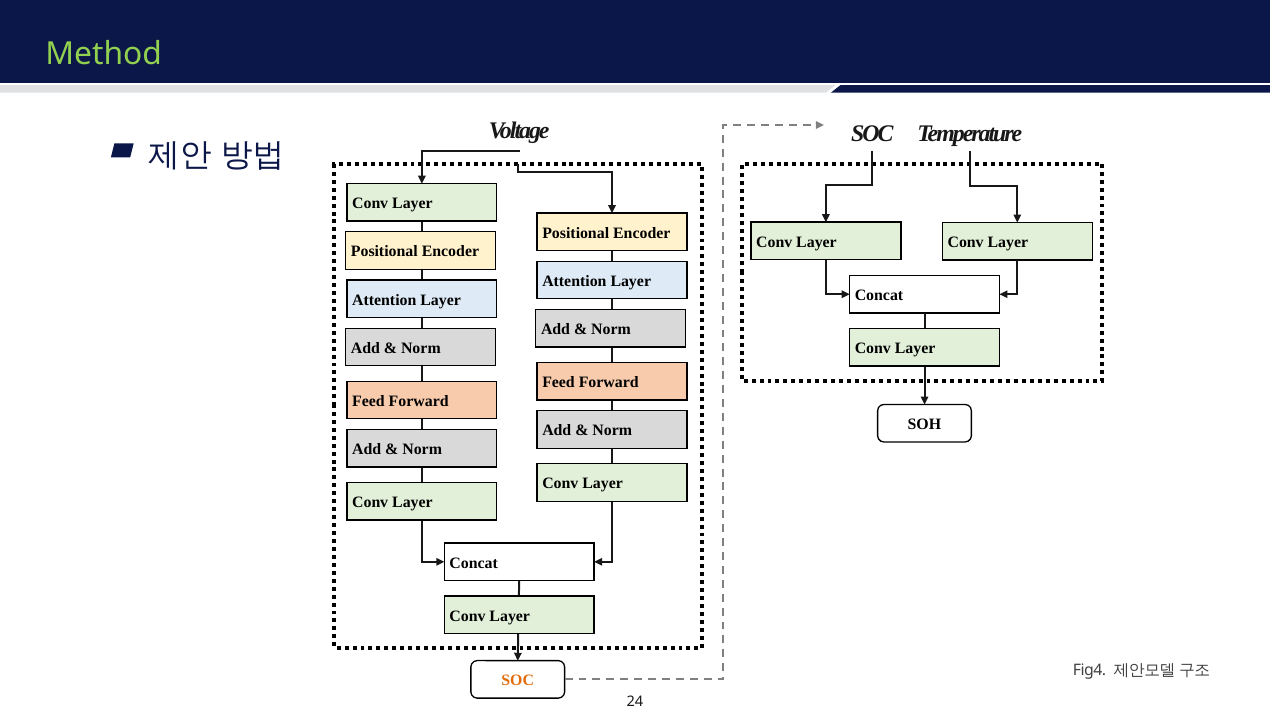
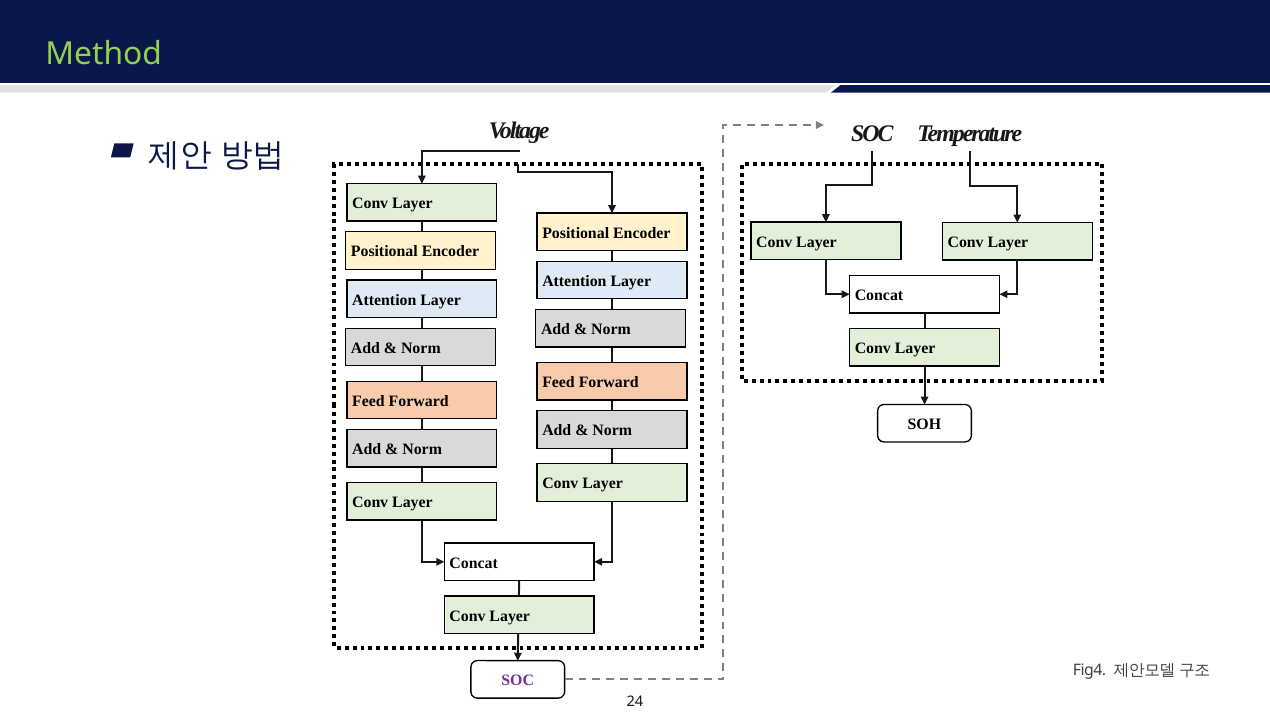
SOC colour: orange -> purple (518, 681)
